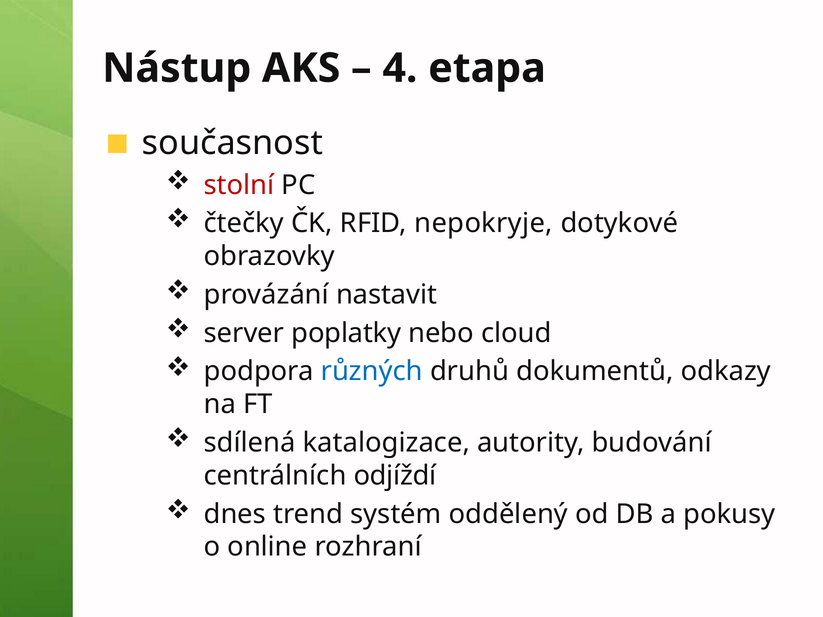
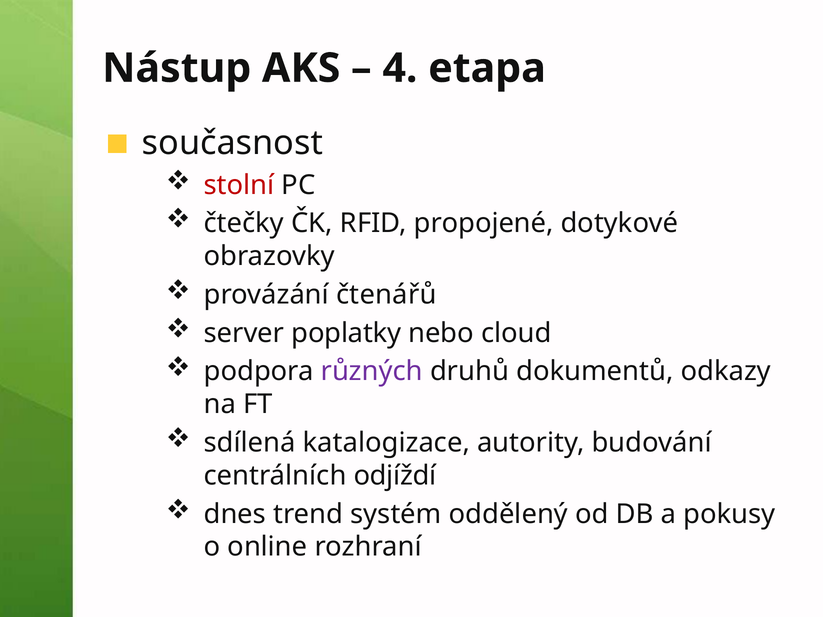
nepokryje: nepokryje -> propojené (484, 223)
nastavit: nastavit -> čtenářů (386, 295)
různých colour: blue -> purple (372, 372)
